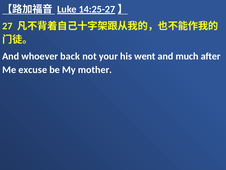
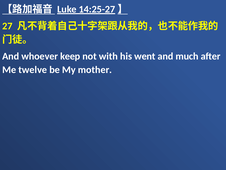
back: back -> keep (70, 56)
your: your -> with (108, 56)
excuse: excuse -> twelve (33, 70)
